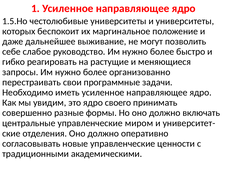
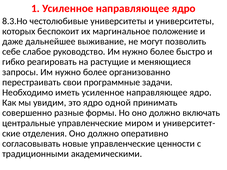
1.5.Но: 1.5.Но -> 8.3.Но (15, 21)
своего: своего -> одной (118, 103)
